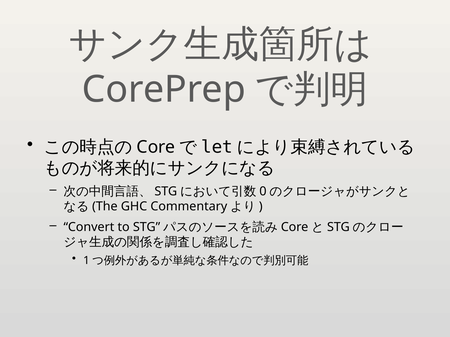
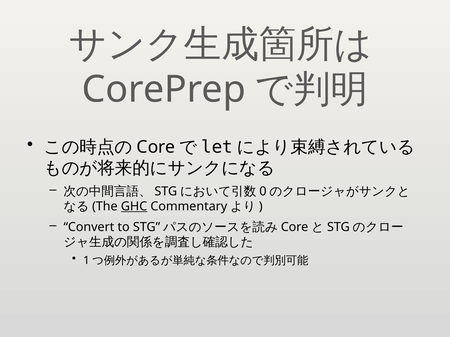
GHC underline: none -> present (134, 207)
